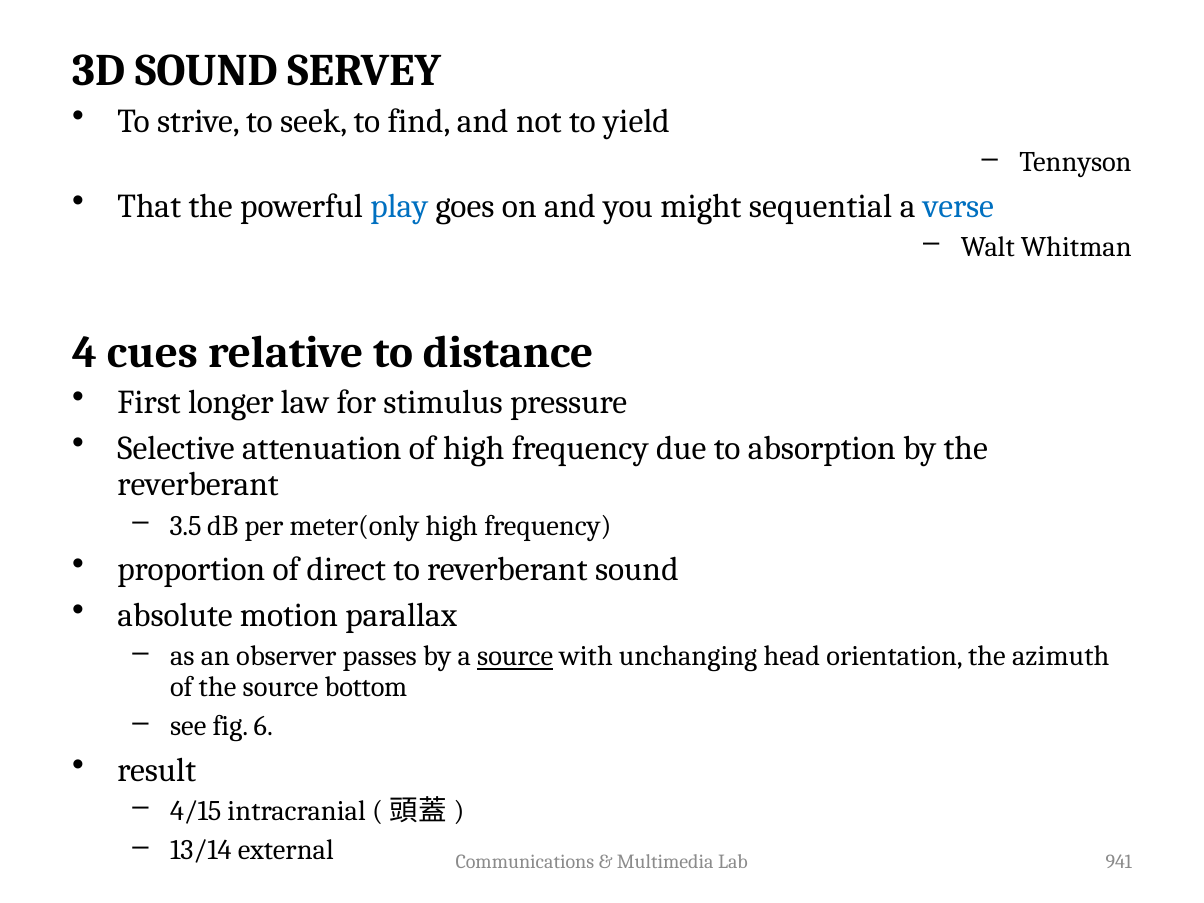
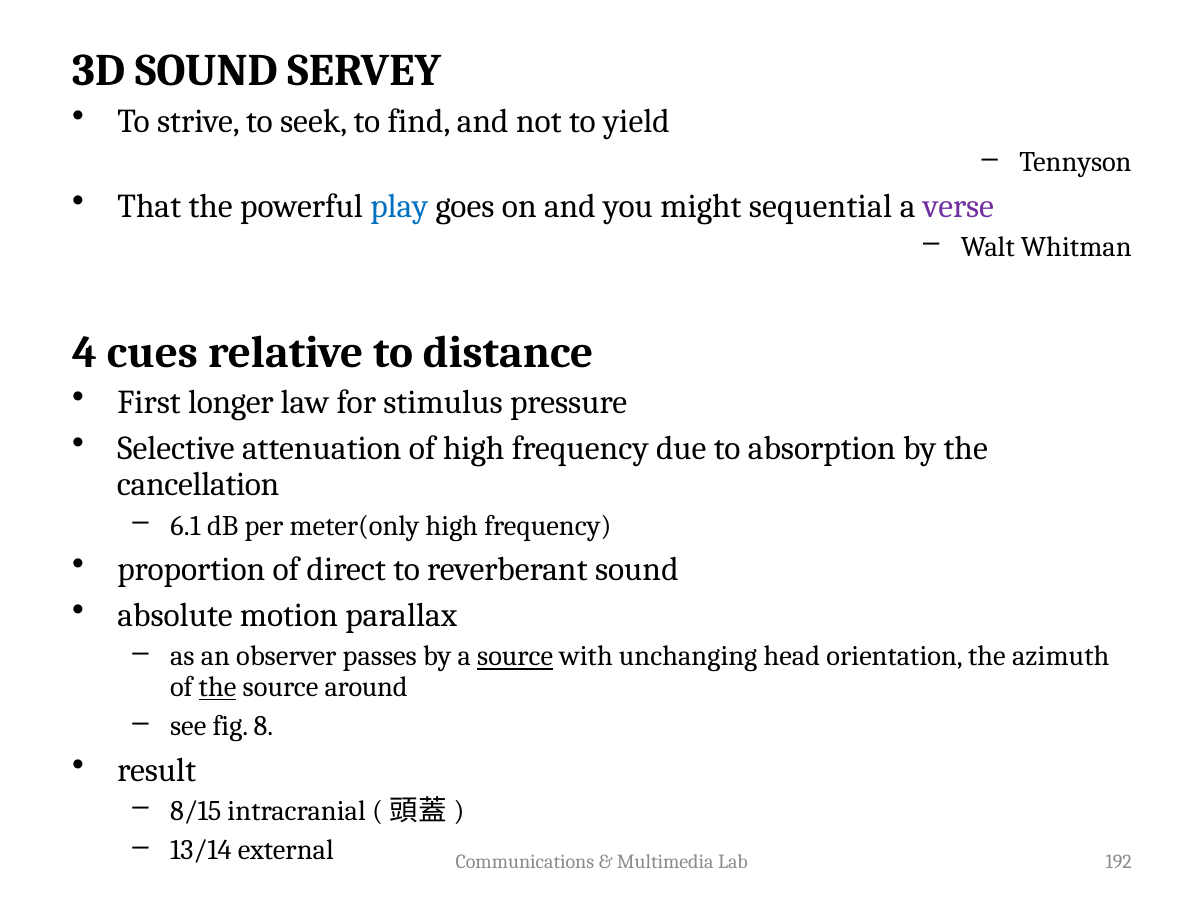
verse colour: blue -> purple (958, 206)
reverberant: reverberant -> cancellation (198, 485)
3.5: 3.5 -> 6.1 (185, 526)
the underline: none -> present (218, 687)
bottom: bottom -> around (366, 687)
6: 6 -> 8 (263, 726)
4/15: 4/15 -> 8/15 (196, 811)
941: 941 -> 192 (1119, 862)
